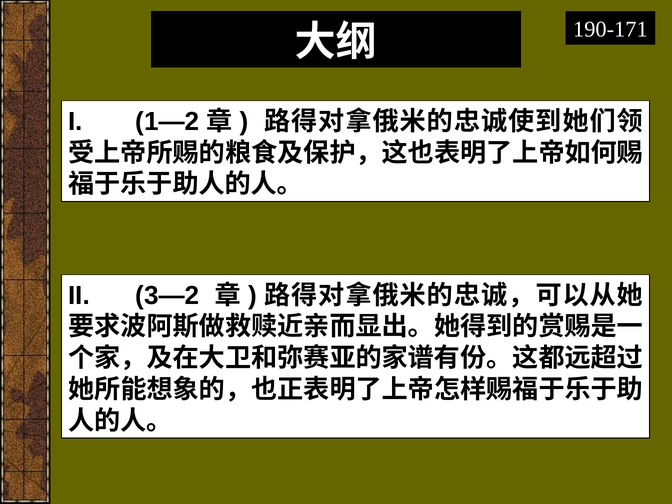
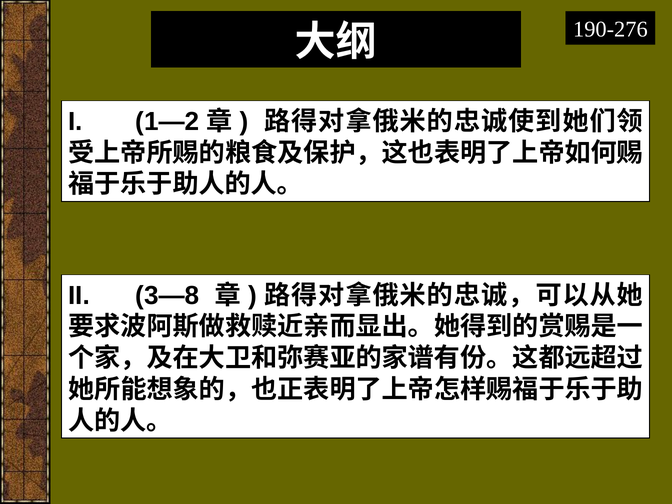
190-171: 190-171 -> 190-276 (610, 29)
3—2: 3—2 -> 3—8 (167, 295)
